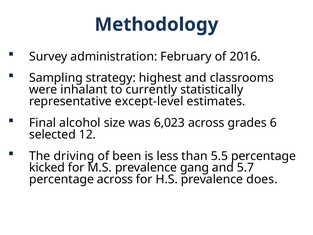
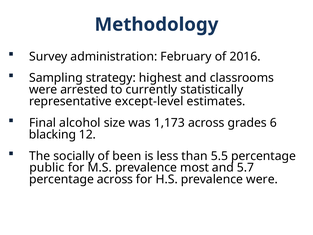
inhalant: inhalant -> arrested (84, 90)
6,023: 6,023 -> 1,173 (169, 123)
selected: selected -> blacking (52, 134)
driving: driving -> socially (74, 156)
kicked: kicked -> public (47, 168)
gang: gang -> most (195, 168)
prevalence does: does -> were (262, 179)
